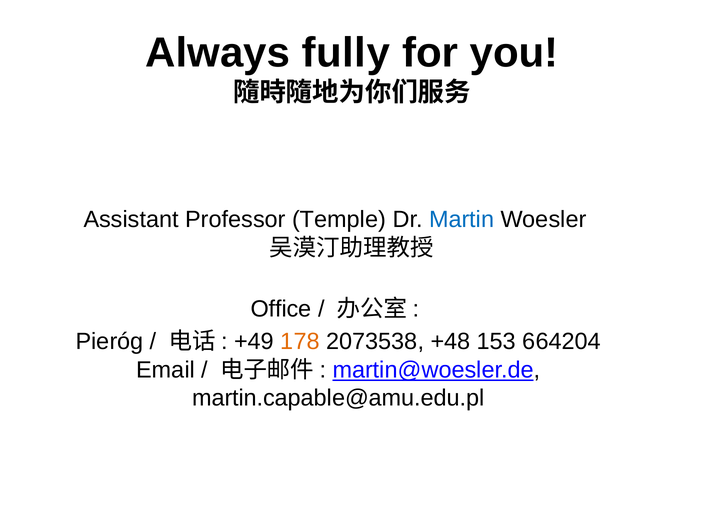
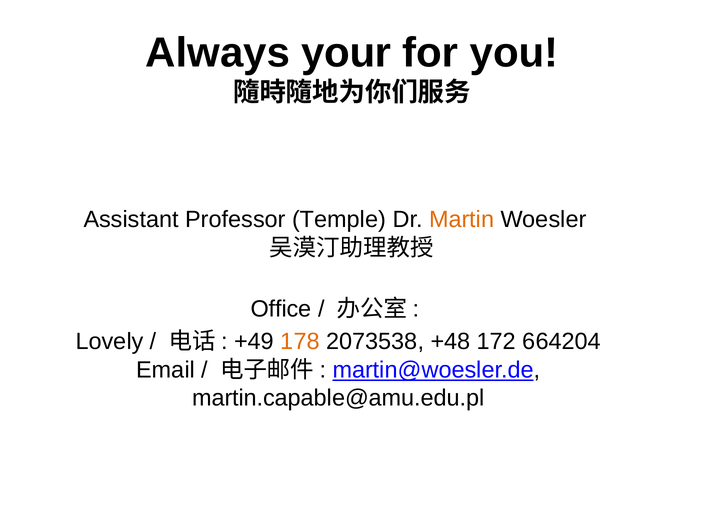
fully: fully -> your (346, 53)
Martin colour: blue -> orange (462, 220)
Pieróg: Pieróg -> Lovely (110, 342)
153: 153 -> 172 (496, 342)
